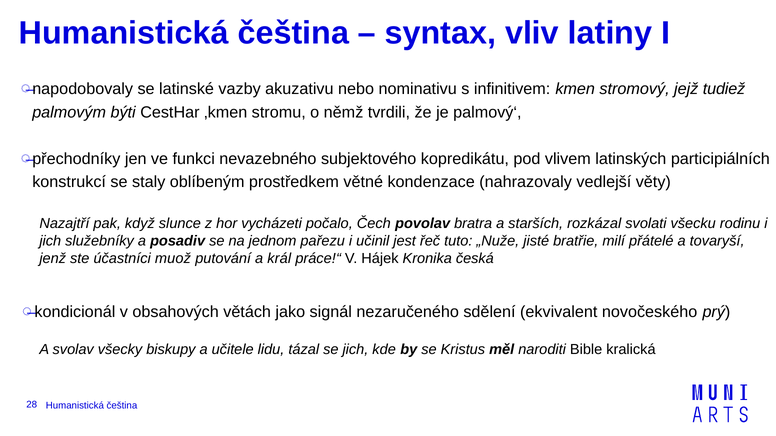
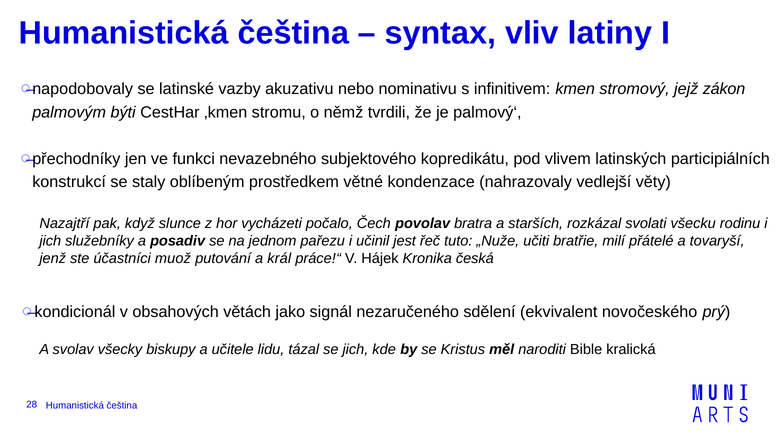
tudiež: tudiež -> zákon (724, 89)
jisté: jisté -> učiti (536, 241)
